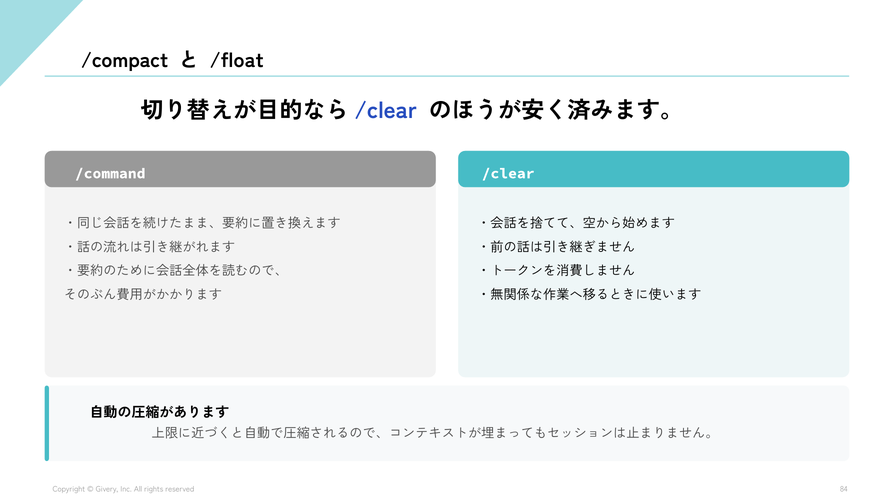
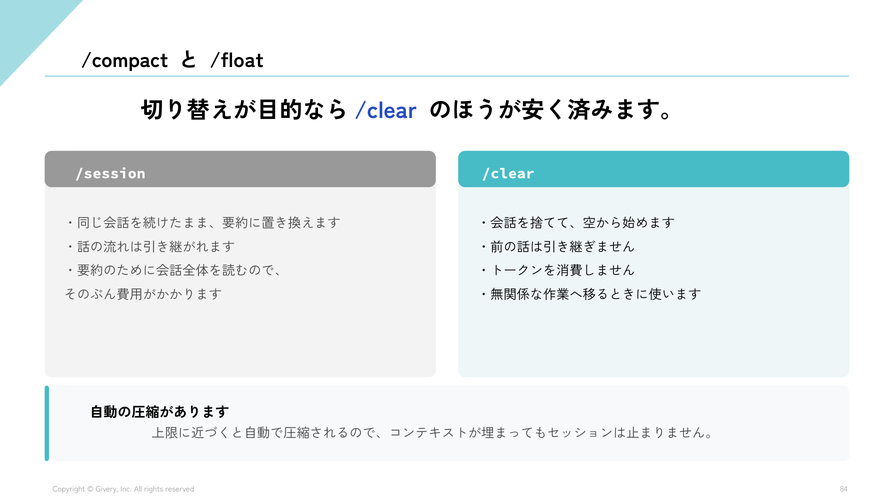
/command: /command -> /session (110, 173)
